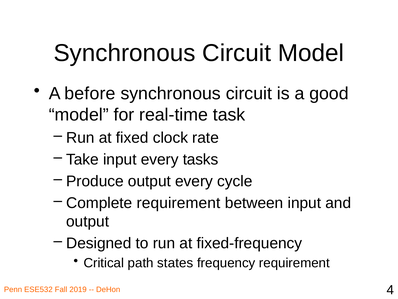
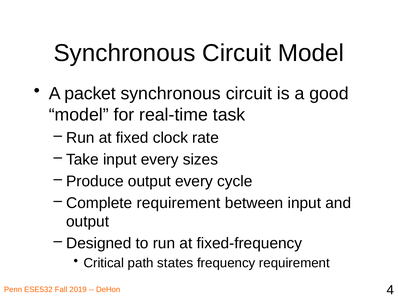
before: before -> packet (90, 93)
tasks: tasks -> sizes (200, 159)
